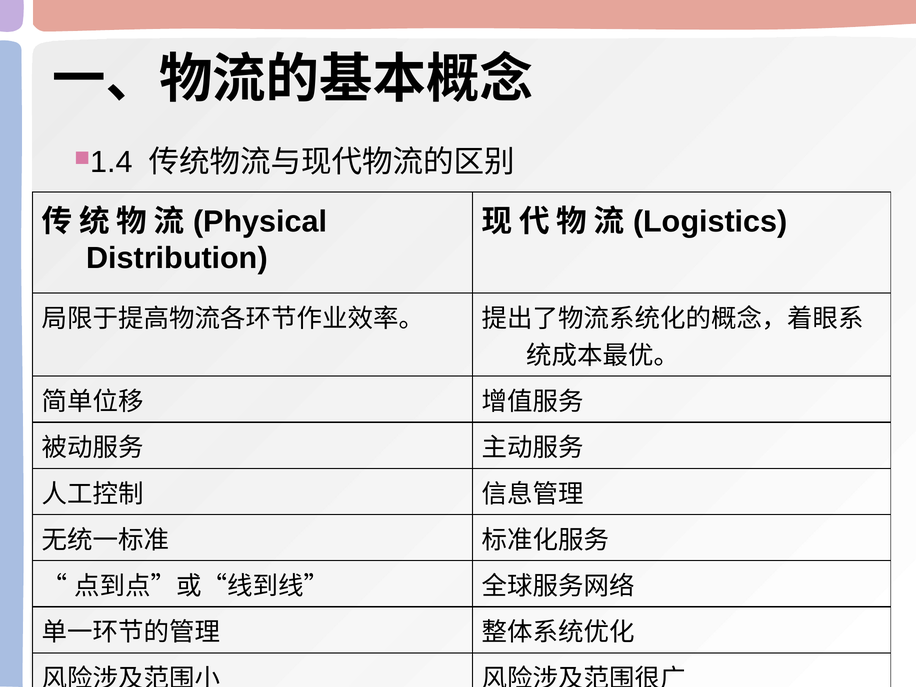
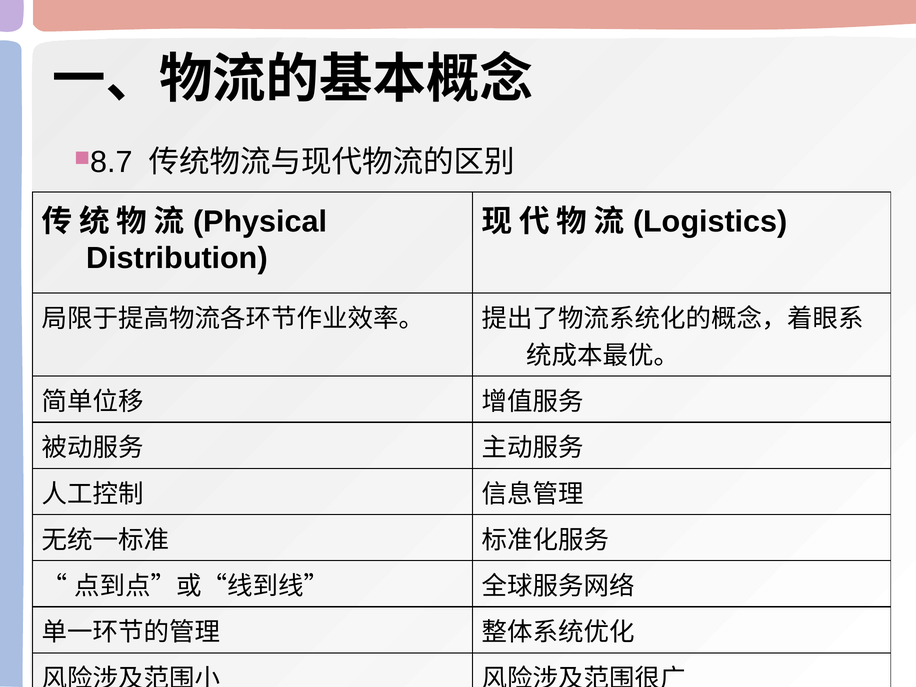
1.4: 1.4 -> 8.7 (112, 162)
